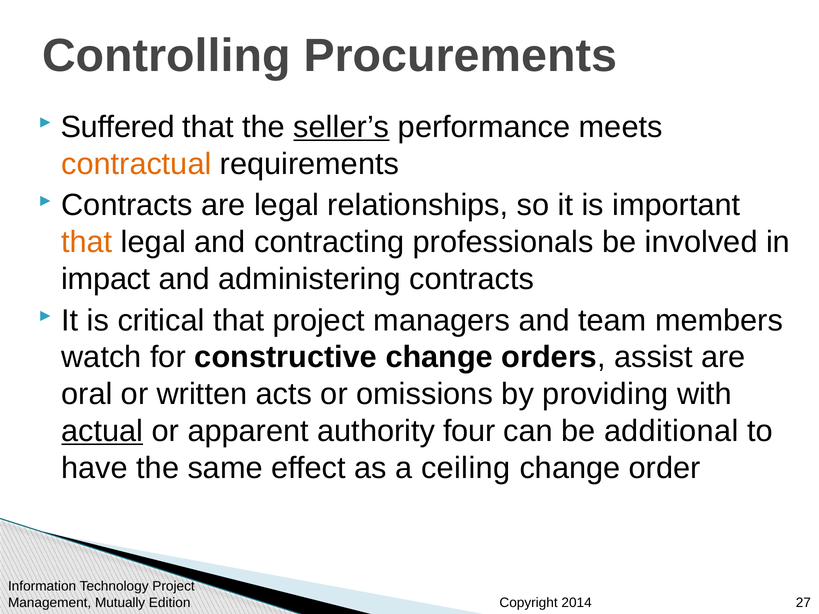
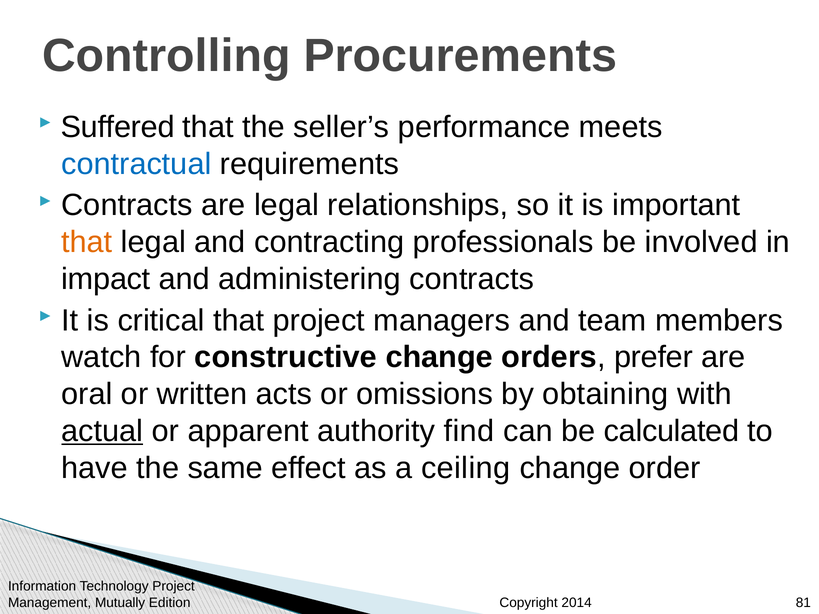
seller’s underline: present -> none (341, 127)
contractual colour: orange -> blue (136, 164)
assist: assist -> prefer (654, 357)
providing: providing -> obtaining (605, 394)
four: four -> find (469, 431)
additional: additional -> calculated (672, 431)
27: 27 -> 81 (803, 603)
